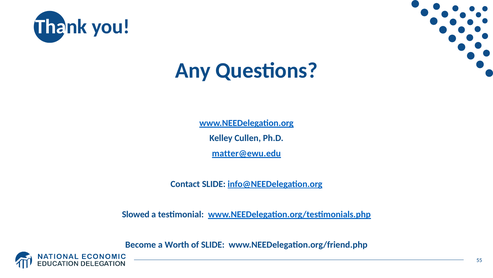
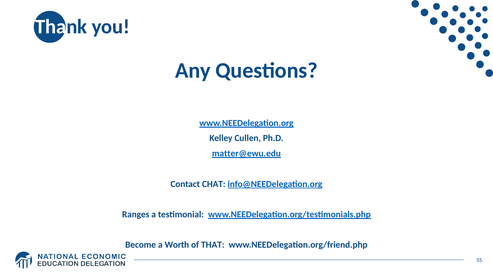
Contact SLIDE: SLIDE -> CHAT (214, 184)
Slowed: Slowed -> Ranges (136, 214)
of SLIDE: SLIDE -> THAT (213, 244)
